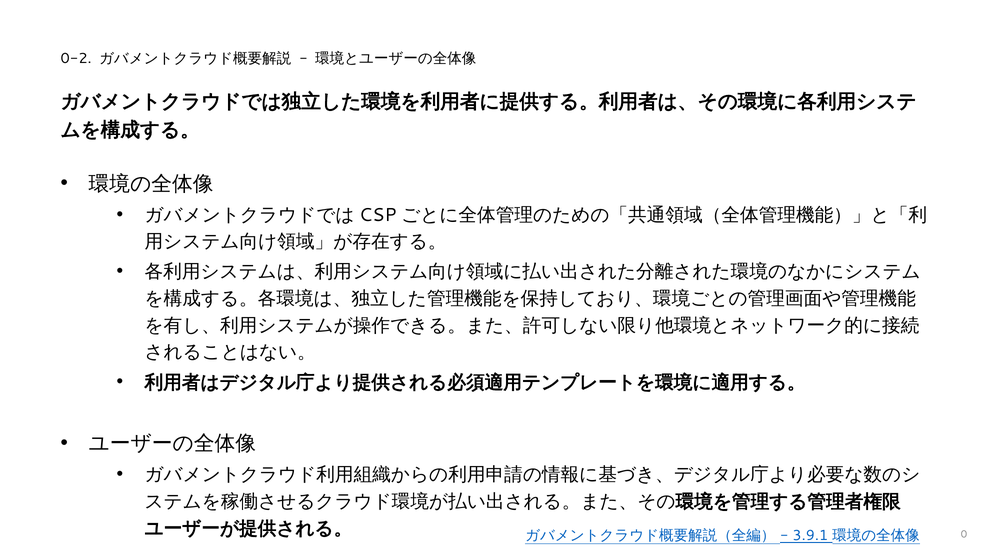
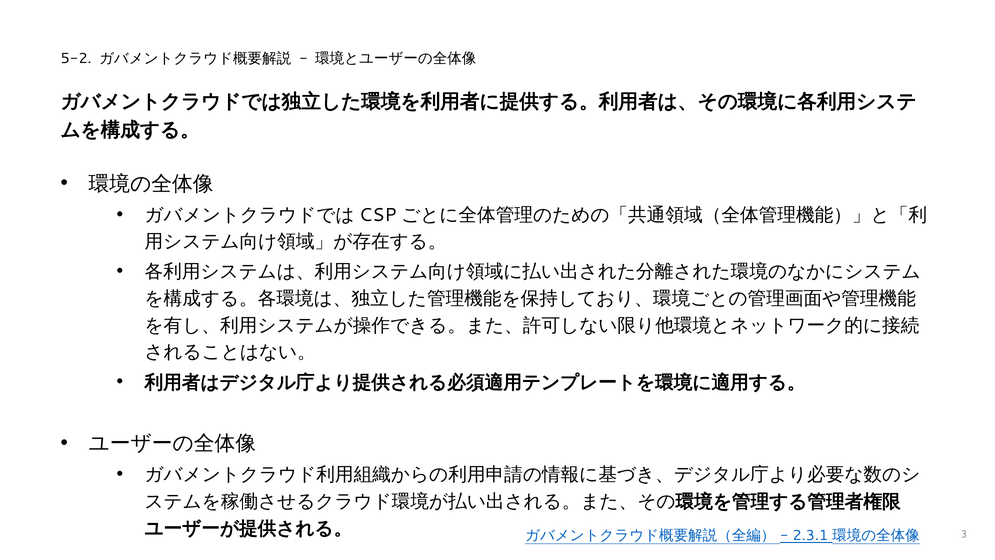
0-2: 0-2 -> 5-2 (76, 59)
0: 0 -> 3 (964, 534)
3.9.1: 3.9.1 -> 2.3.1 (810, 535)
